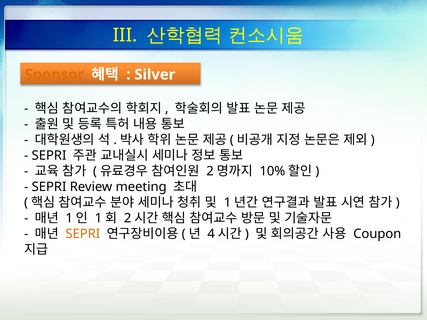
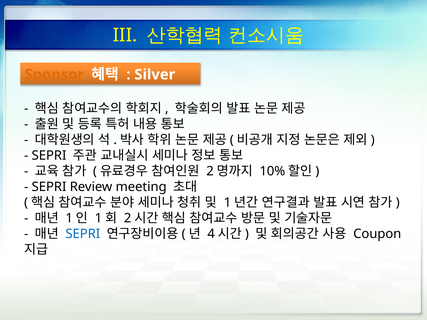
SEPRI colour: orange -> blue (83, 234)
